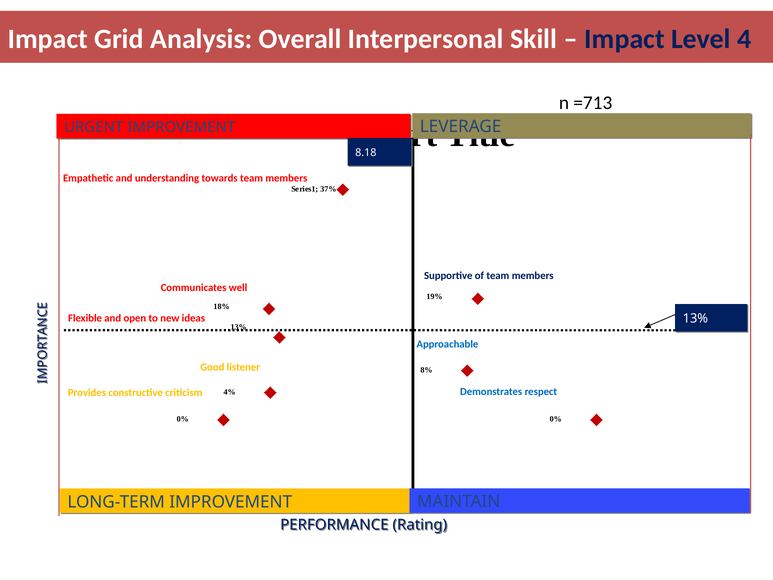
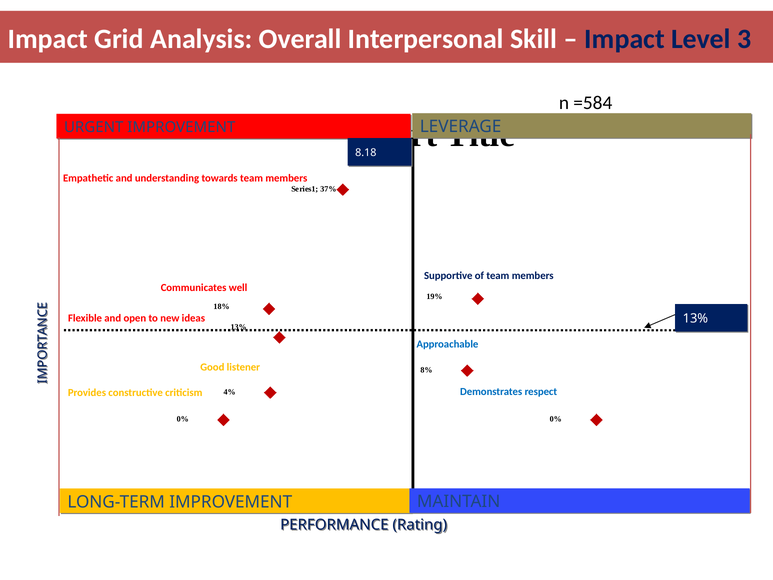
4: 4 -> 3 (744, 39)
=713: =713 -> =584 (593, 103)
